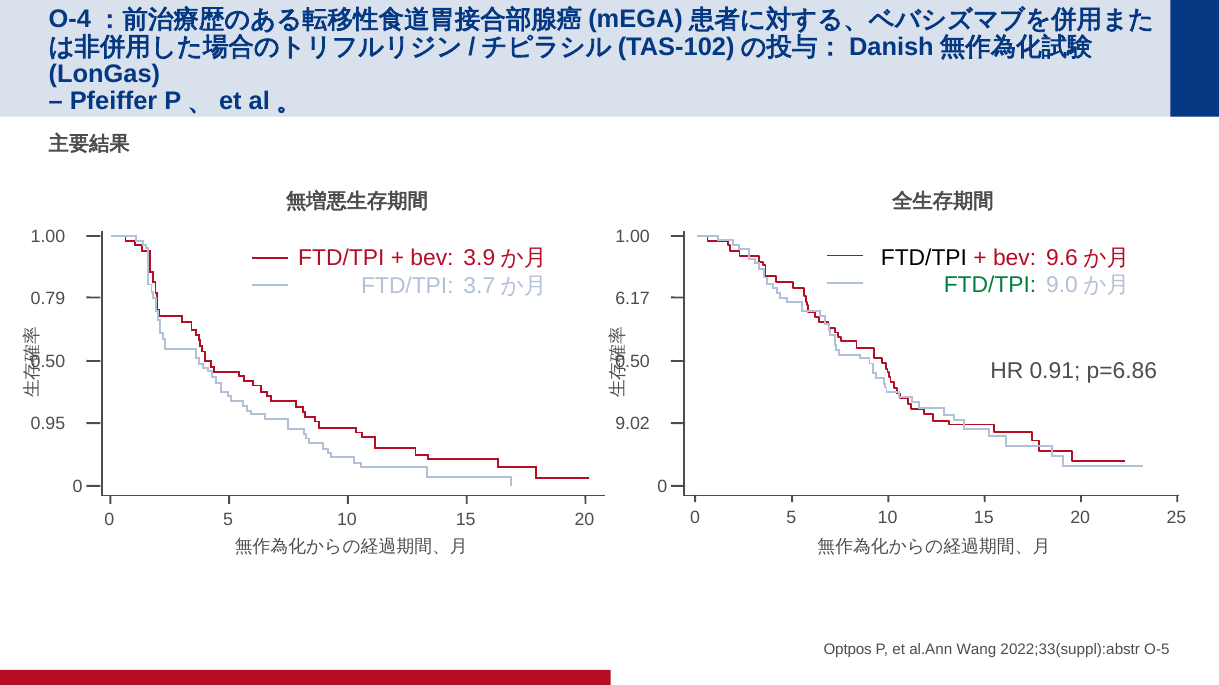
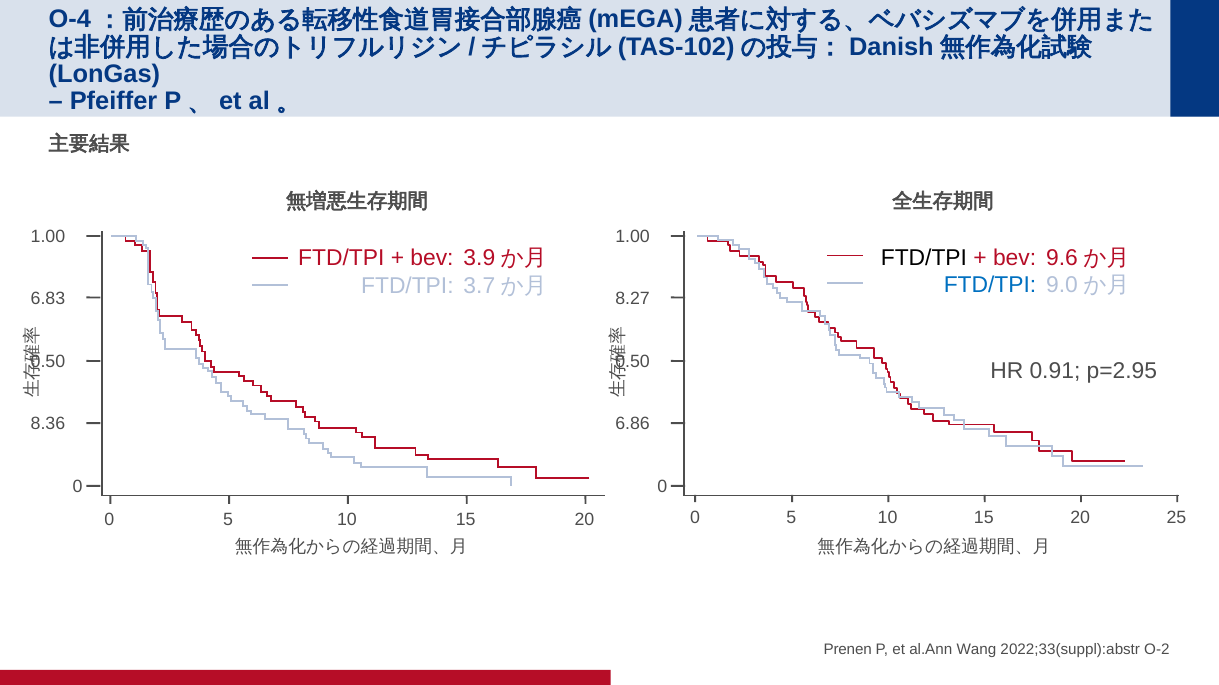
FTD/TPI colour: green -> blue (990, 286)
0.79: 0.79 -> 6.83 (48, 299)
6.17: 6.17 -> 8.27 (633, 299)
p=6.86: p=6.86 -> p=2.95 (1122, 371)
0.95: 0.95 -> 8.36 (48, 425)
9.02: 9.02 -> 6.86 (633, 425)
Optpos: Optpos -> Prenen (848, 650)
O-5: O-5 -> O-2 (1157, 650)
